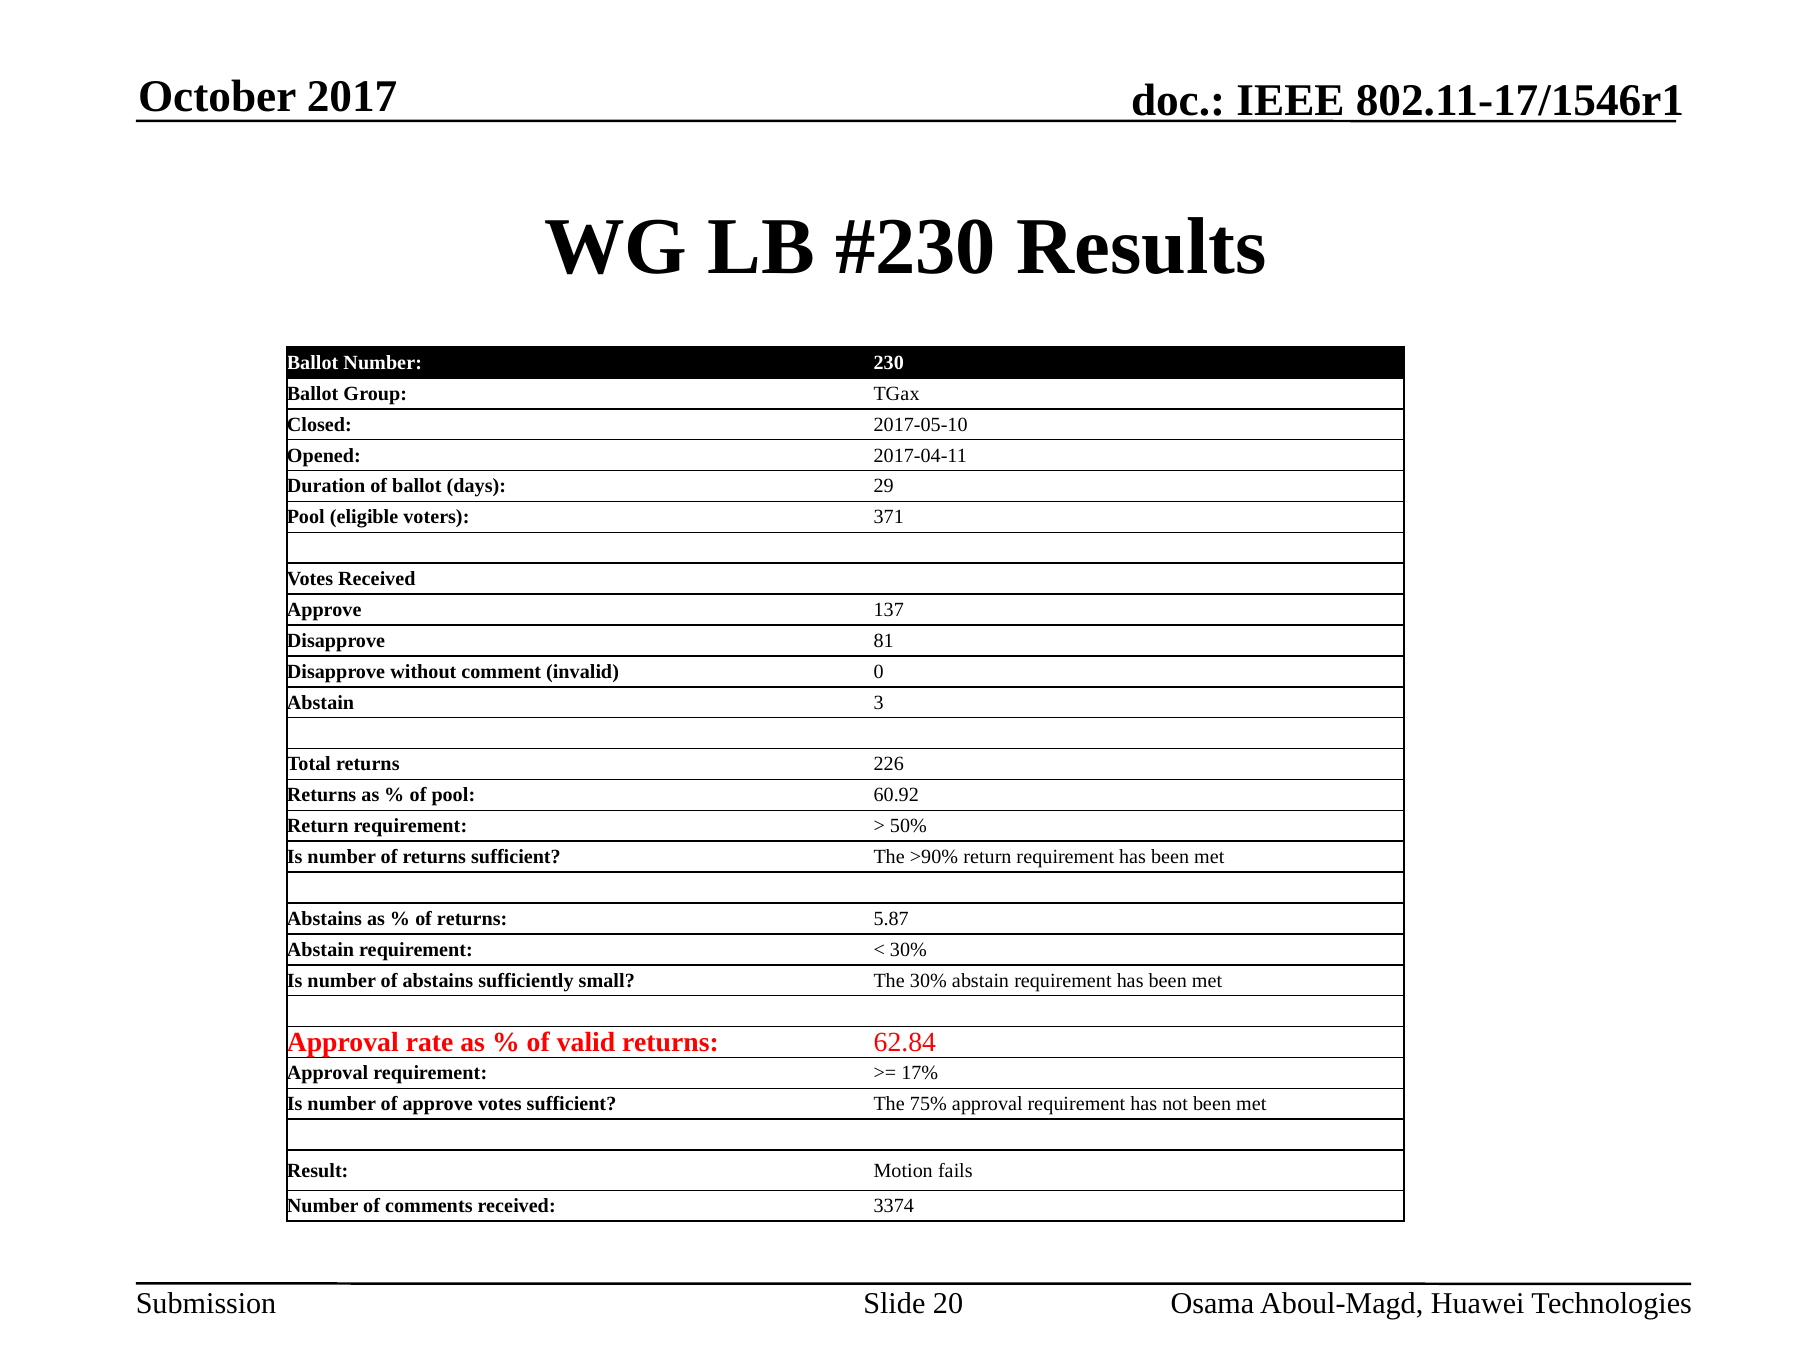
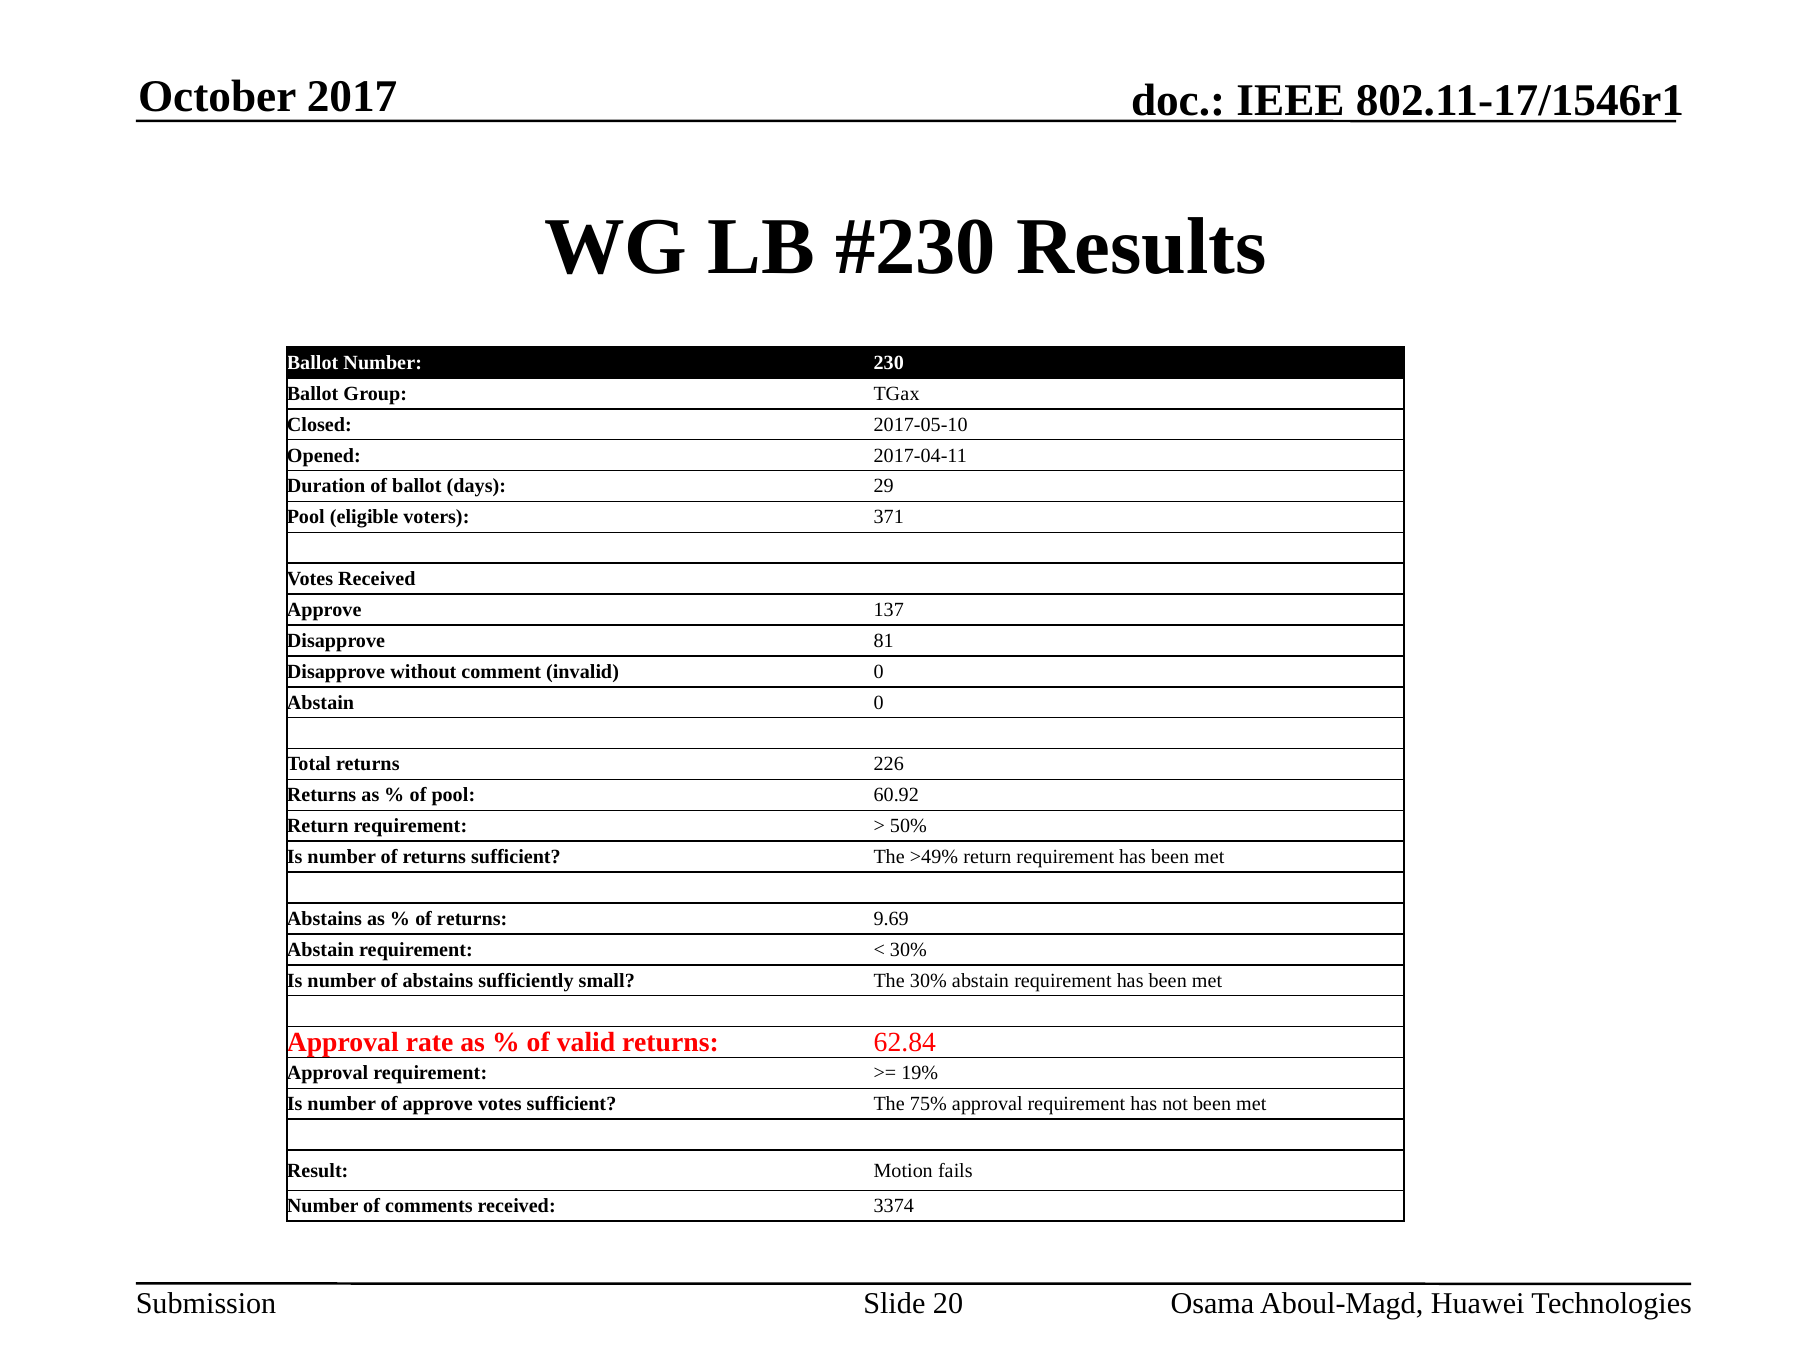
Abstain 3: 3 -> 0 (879, 703)
>90%: >90% -> >49% (934, 857)
5.87: 5.87 -> 9.69 (891, 919)
17%: 17% -> 19% (920, 1073)
